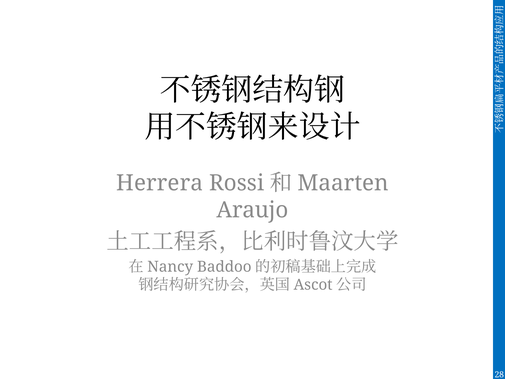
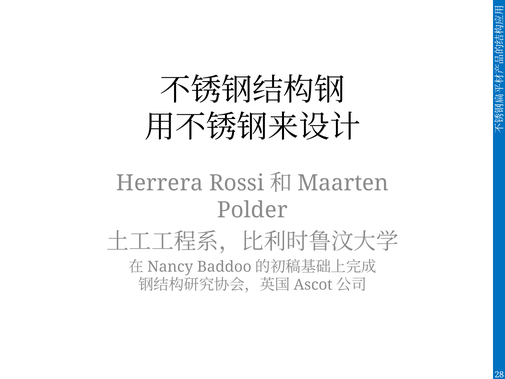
Araujo: Araujo -> Polder (252, 210)
